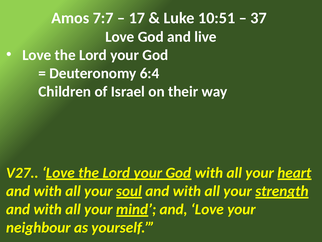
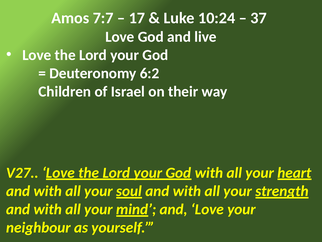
10:51: 10:51 -> 10:24 (217, 18)
6:4: 6:4 -> 6:2 (150, 73)
